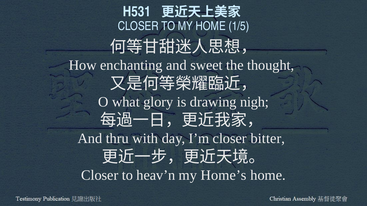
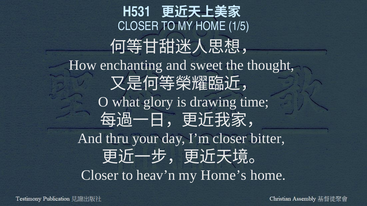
nigh: nigh -> time (254, 102)
with: with -> your (145, 139)
